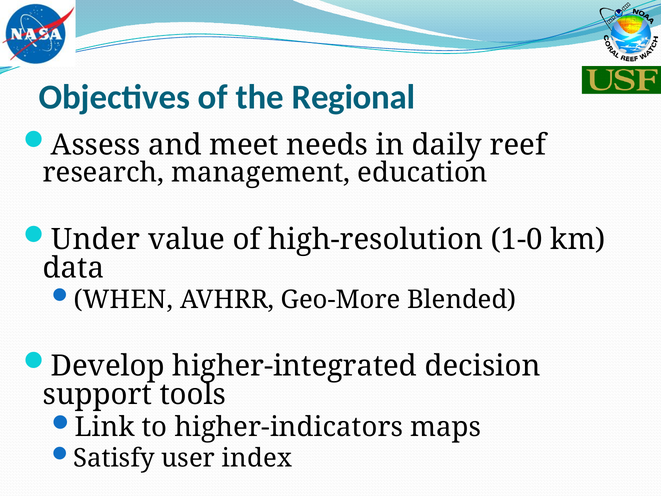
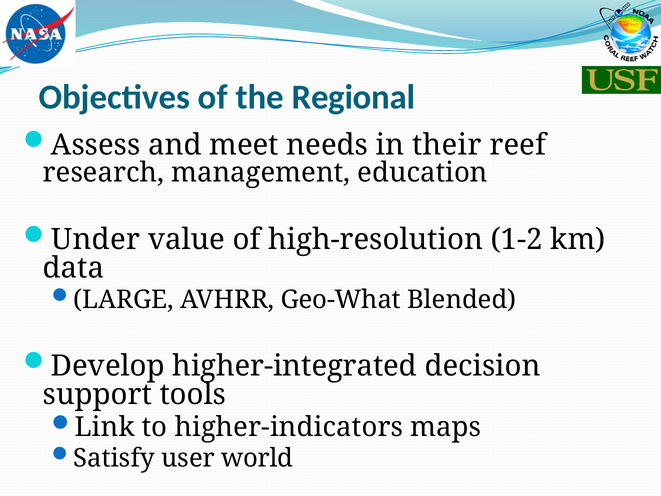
daily: daily -> their (447, 145)
1-0: 1-0 -> 1-2 (517, 240)
WHEN: WHEN -> LARGE (124, 300)
Geo-More: Geo-More -> Geo-What (341, 300)
index: index -> world (257, 458)
